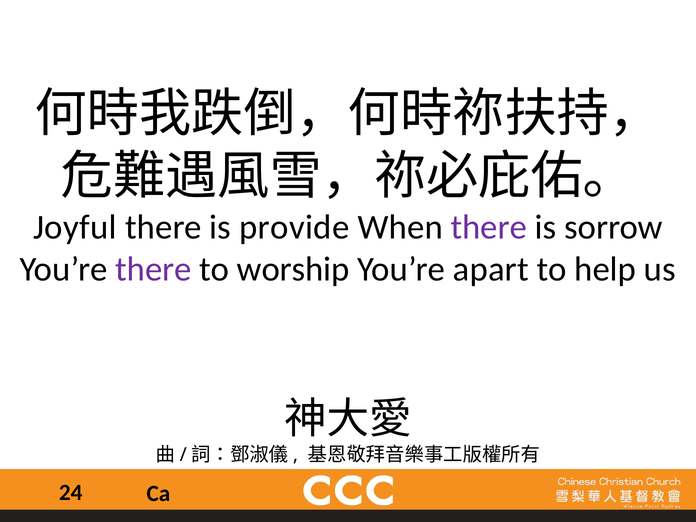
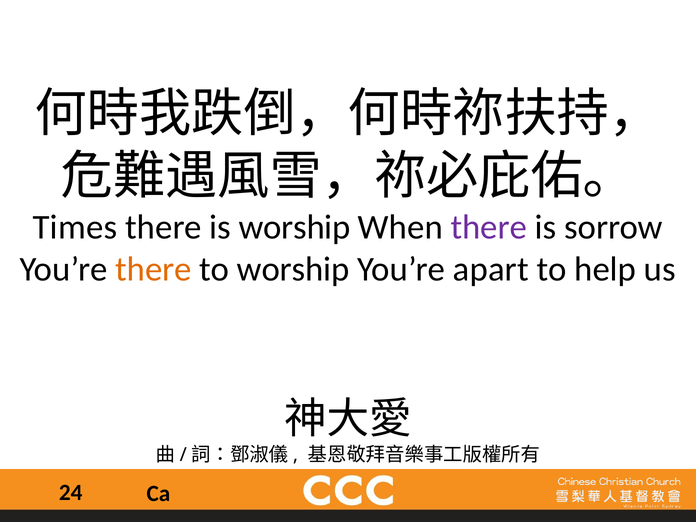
Joyful: Joyful -> Times (75, 227)
is provide: provide -> worship (295, 227)
there colour: purple -> orange (153, 269)
